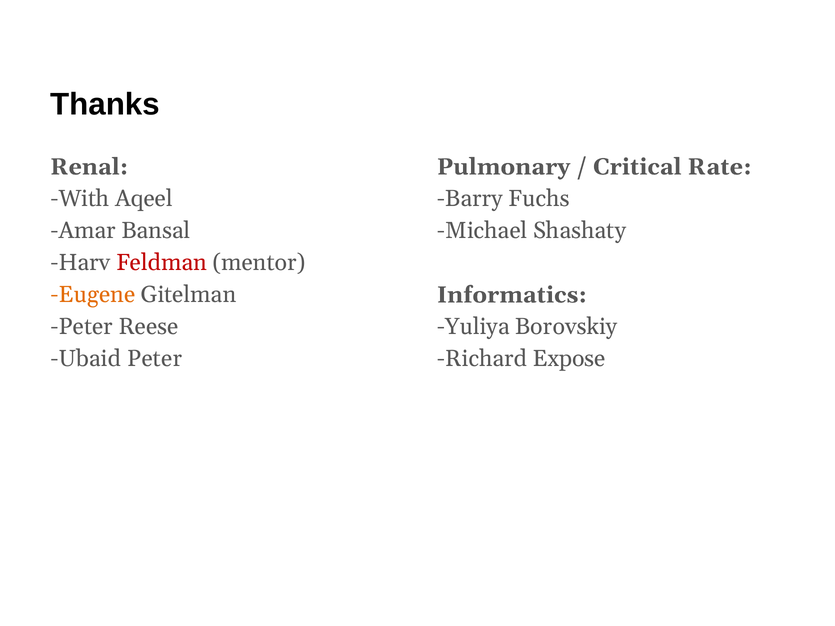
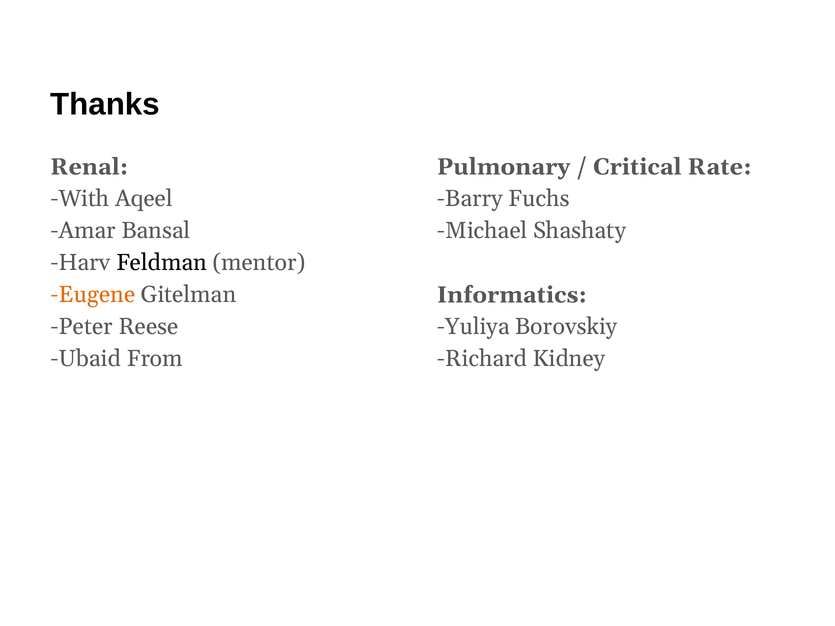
Feldman colour: red -> black (161, 263)
Ubaid Peter: Peter -> From (155, 359)
Expose: Expose -> Kidney (569, 359)
